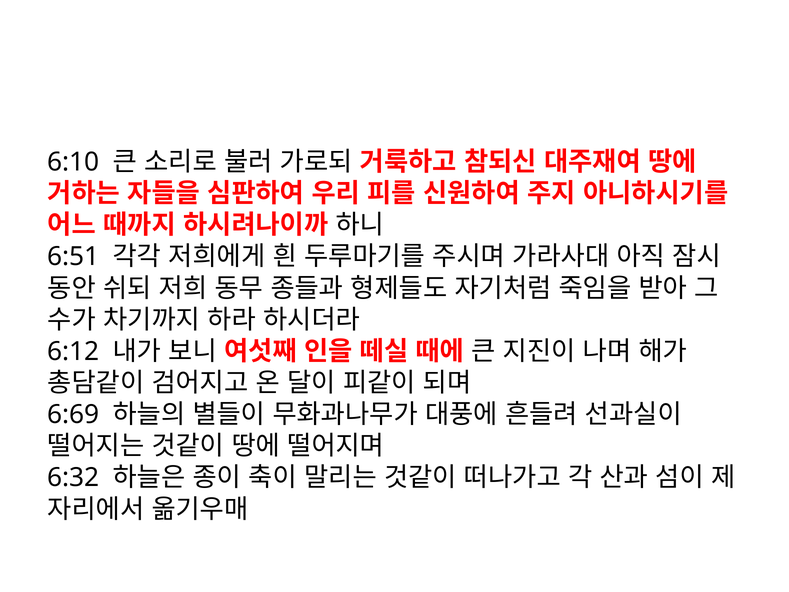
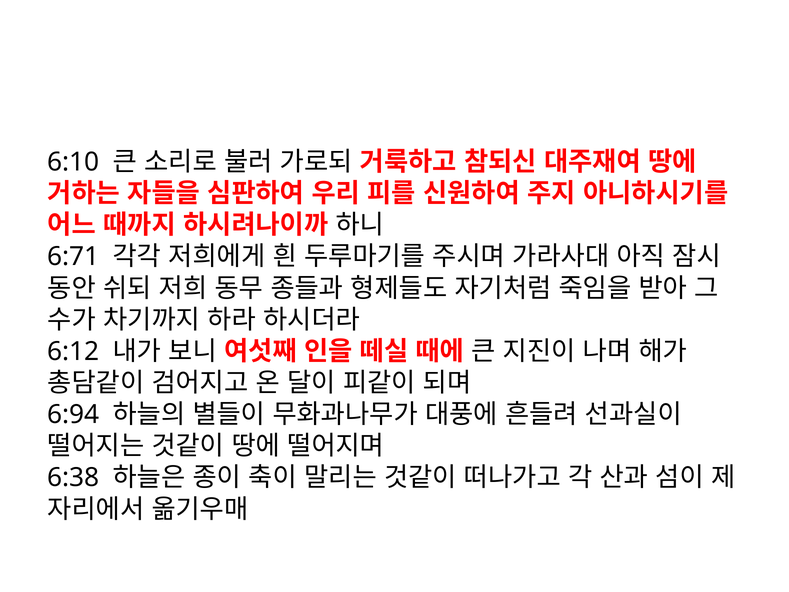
6:51: 6:51 -> 6:71 (73, 257)
6:69: 6:69 -> 6:94 (73, 414)
6:32: 6:32 -> 6:38 (73, 478)
